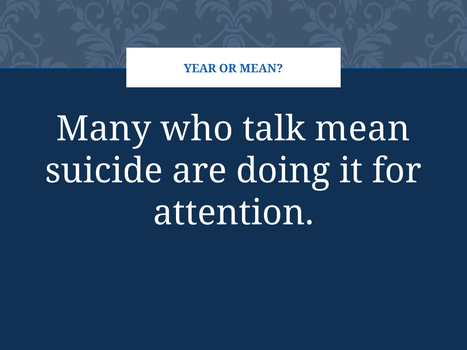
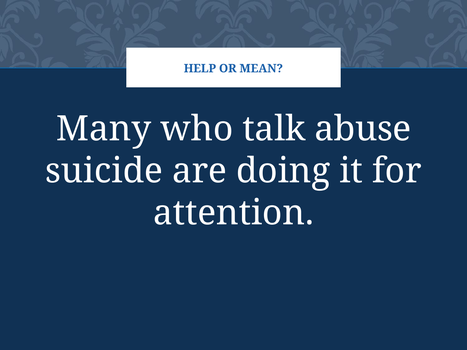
YEAR: YEAR -> HELP (200, 69)
talk mean: mean -> abuse (363, 129)
